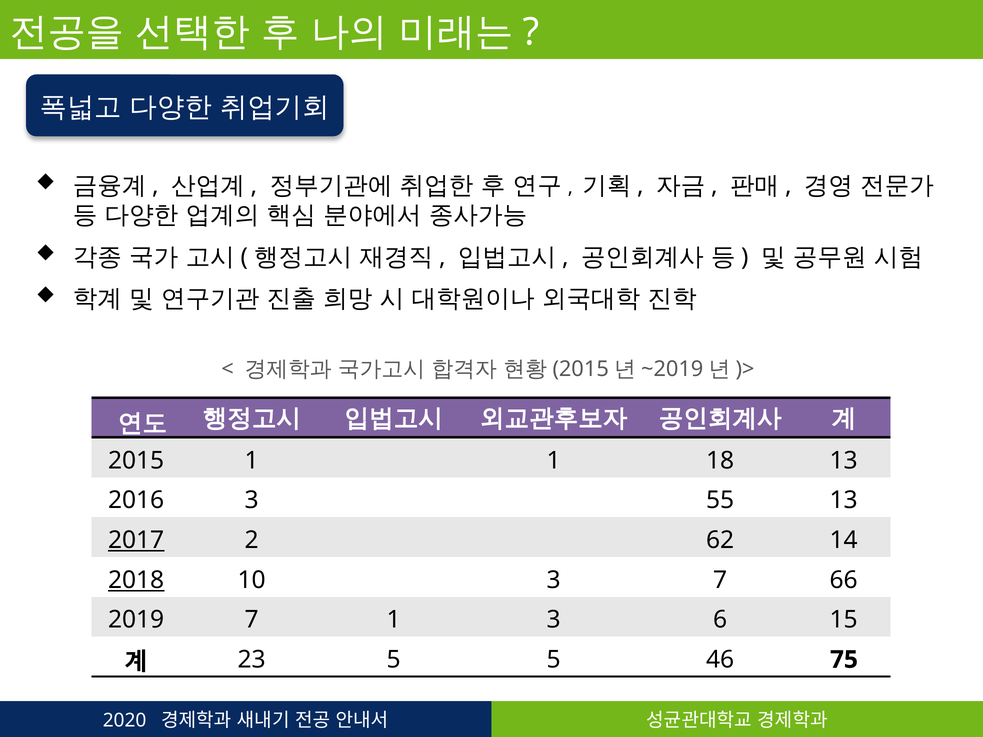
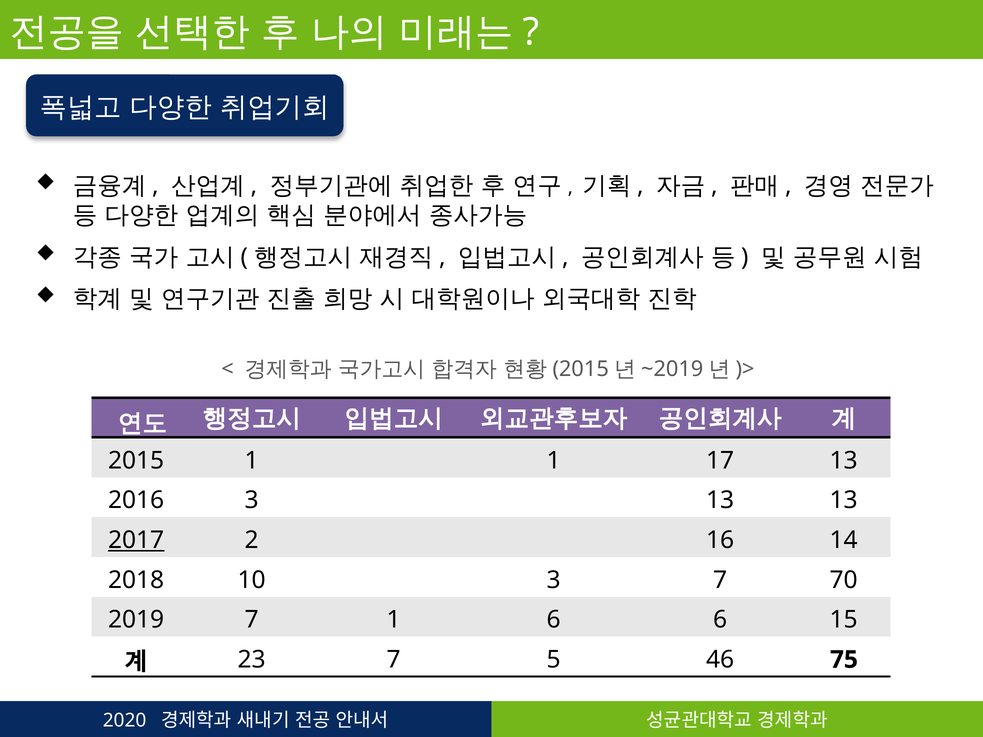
18: 18 -> 17 (720, 461)
3 55: 55 -> 13 (720, 500)
62: 62 -> 16 (720, 540)
2018 underline: present -> none (136, 580)
66: 66 -> 70 (844, 580)
1 3: 3 -> 6 (554, 620)
23 5: 5 -> 7 (394, 660)
